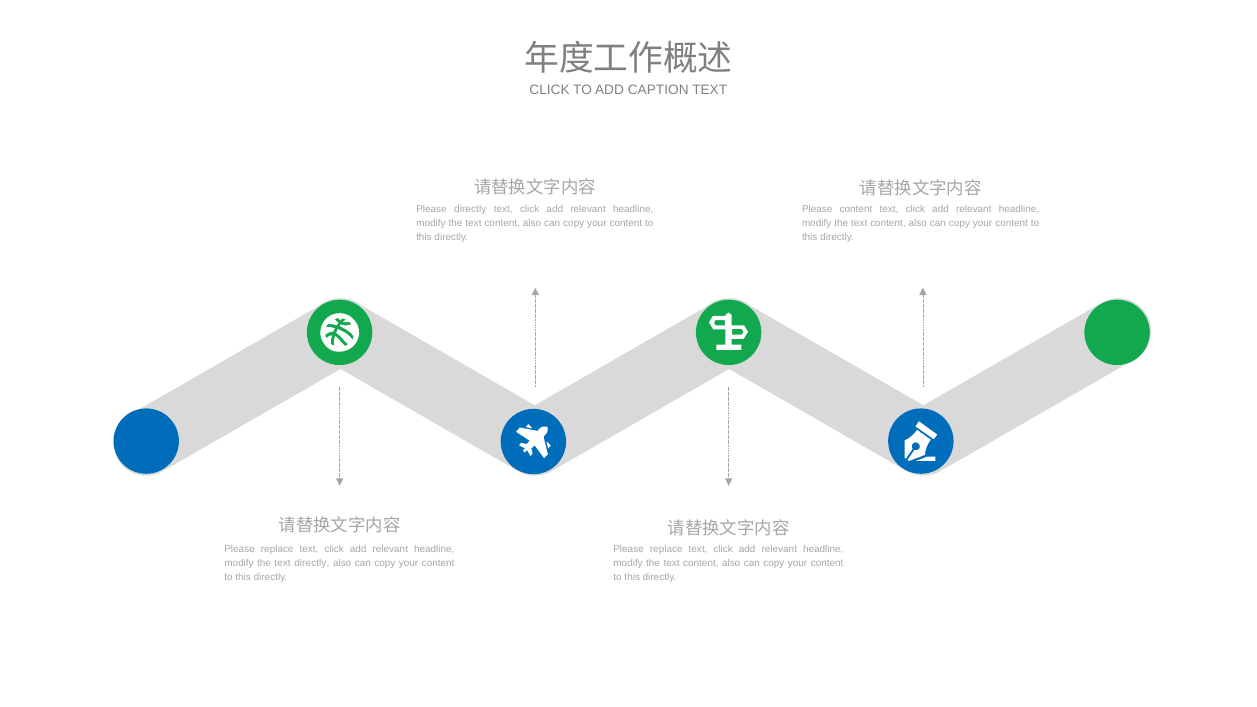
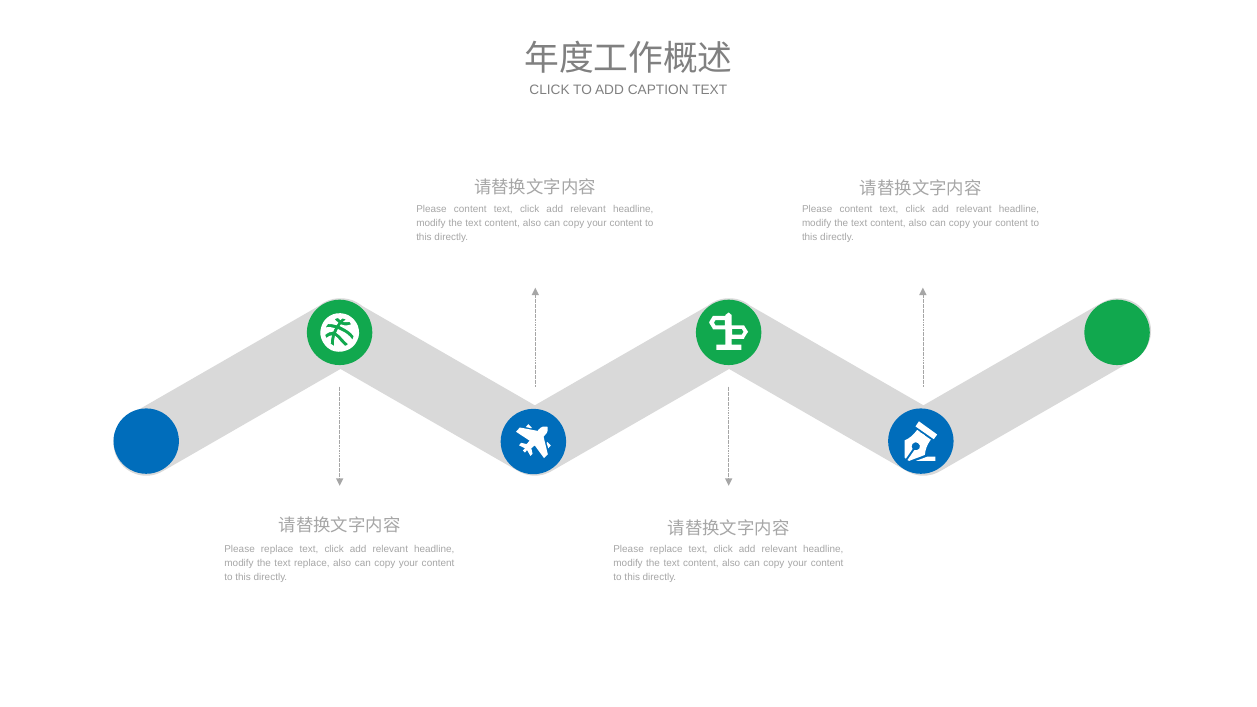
directly: directly -> content (470, 209)
text directly: directly -> replace (312, 563)
